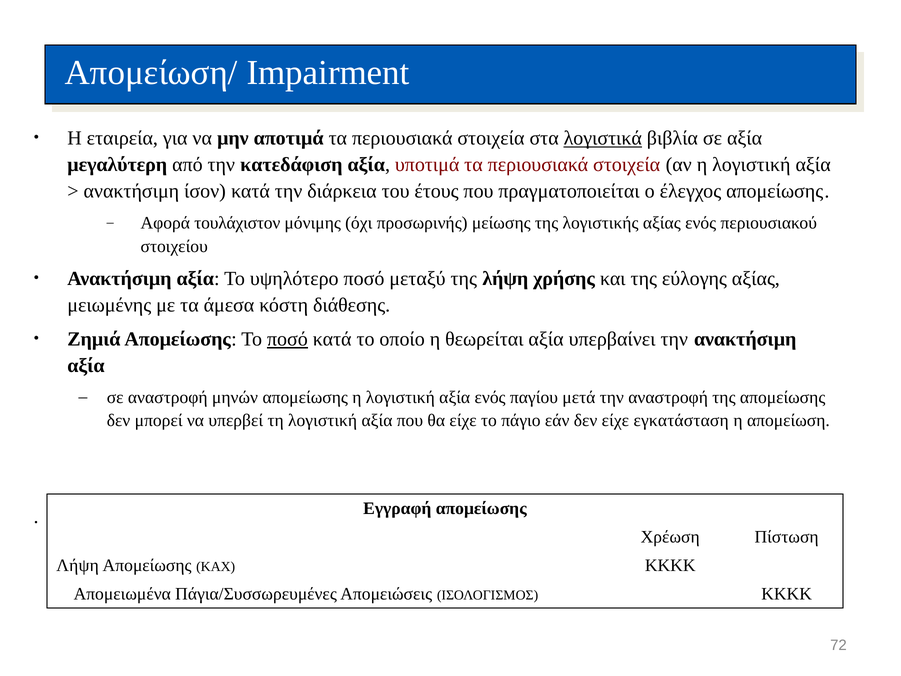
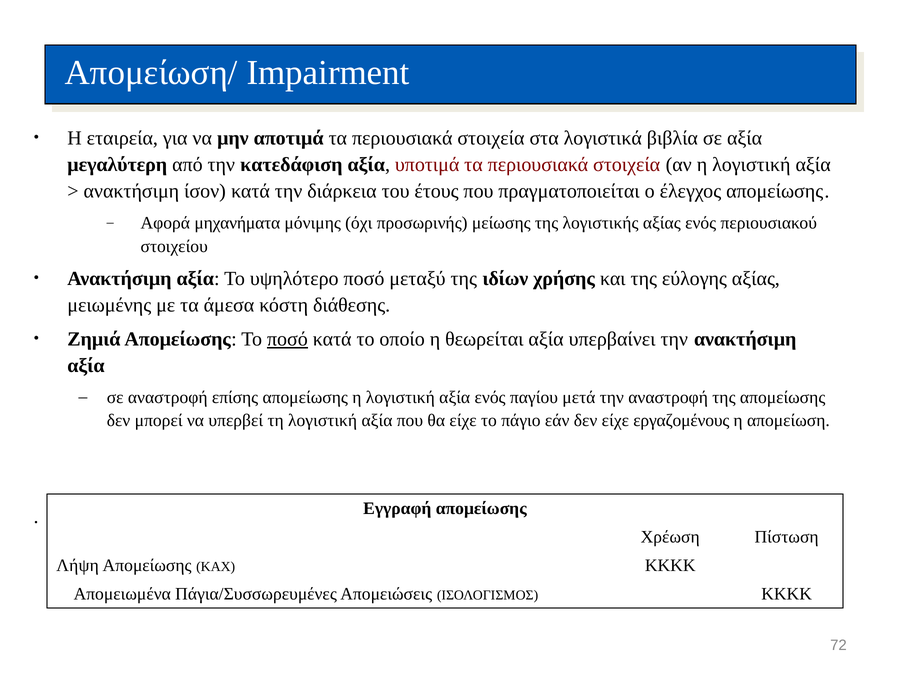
λογιστικά underline: present -> none (603, 138)
τουλάχιστον: τουλάχιστον -> μηχανήματα (237, 223)
της λήψη: λήψη -> ιδίων (505, 279)
μηνών: μηνών -> επίσης (235, 397)
εγκατάσταση: εγκατάσταση -> εργαζομένους (681, 420)
